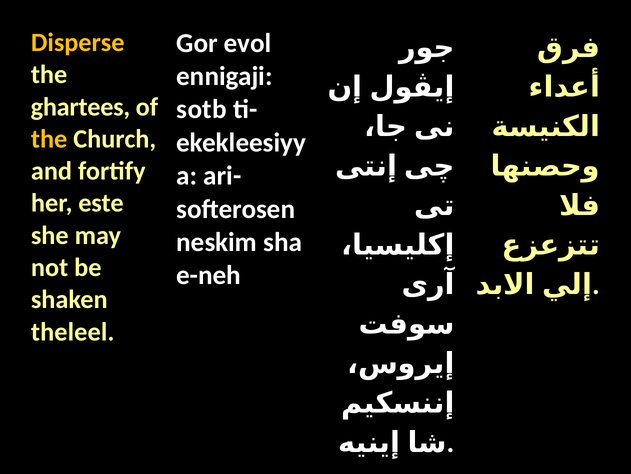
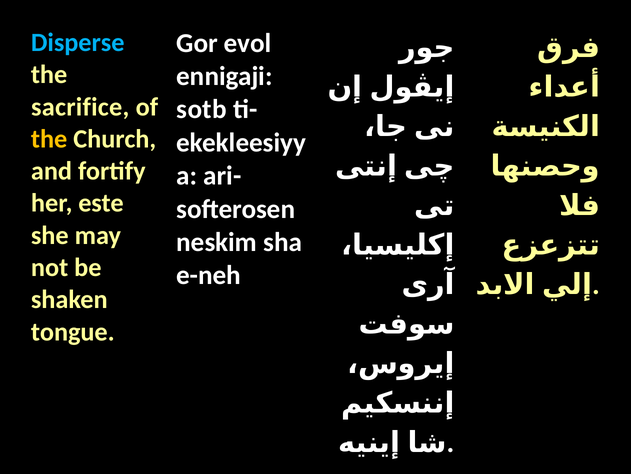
Disperse colour: yellow -> light blue (78, 42)
ghartees: ghartees -> sacrifice (80, 107)
theleel: theleel -> tongue (73, 331)
